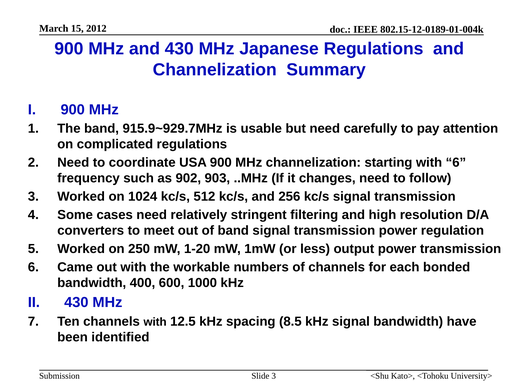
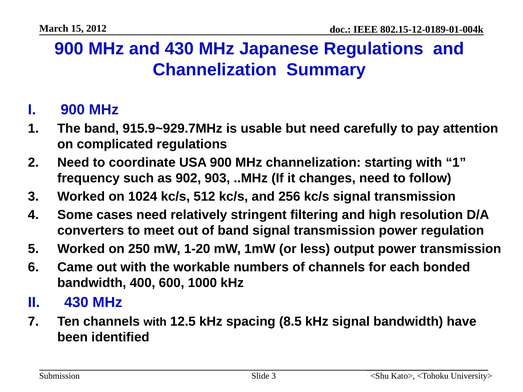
with 6: 6 -> 1 (456, 163)
